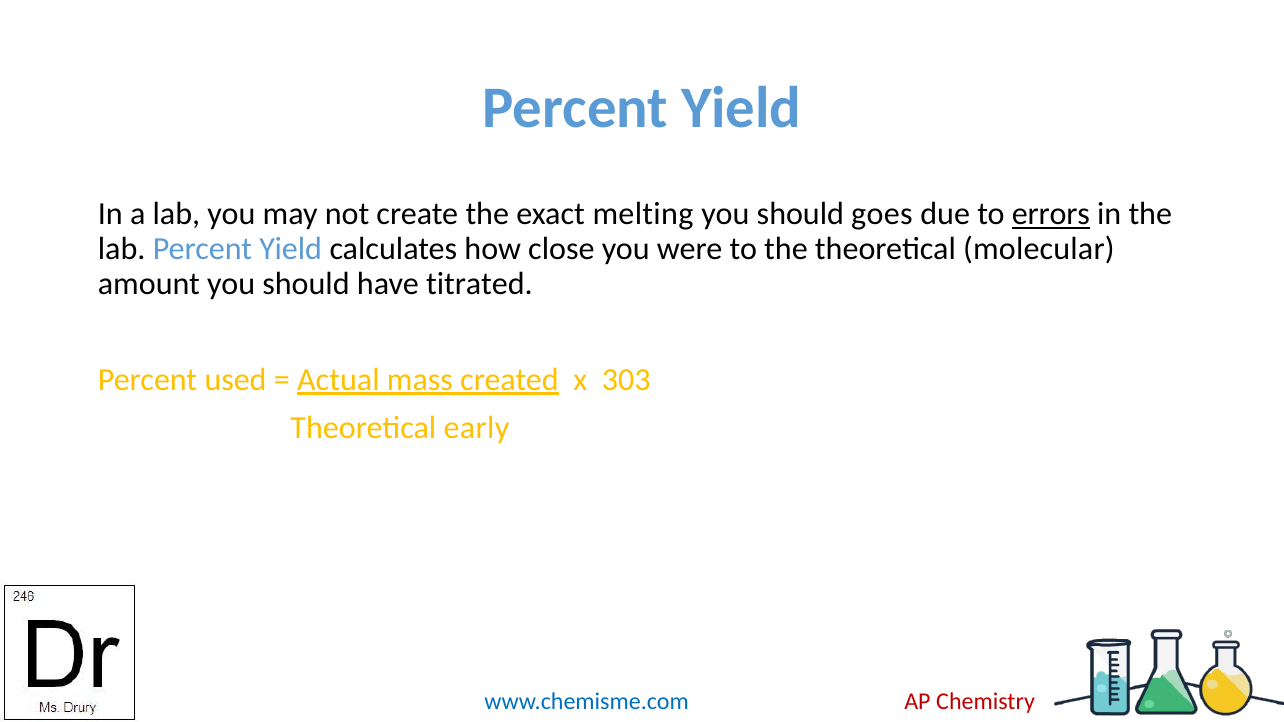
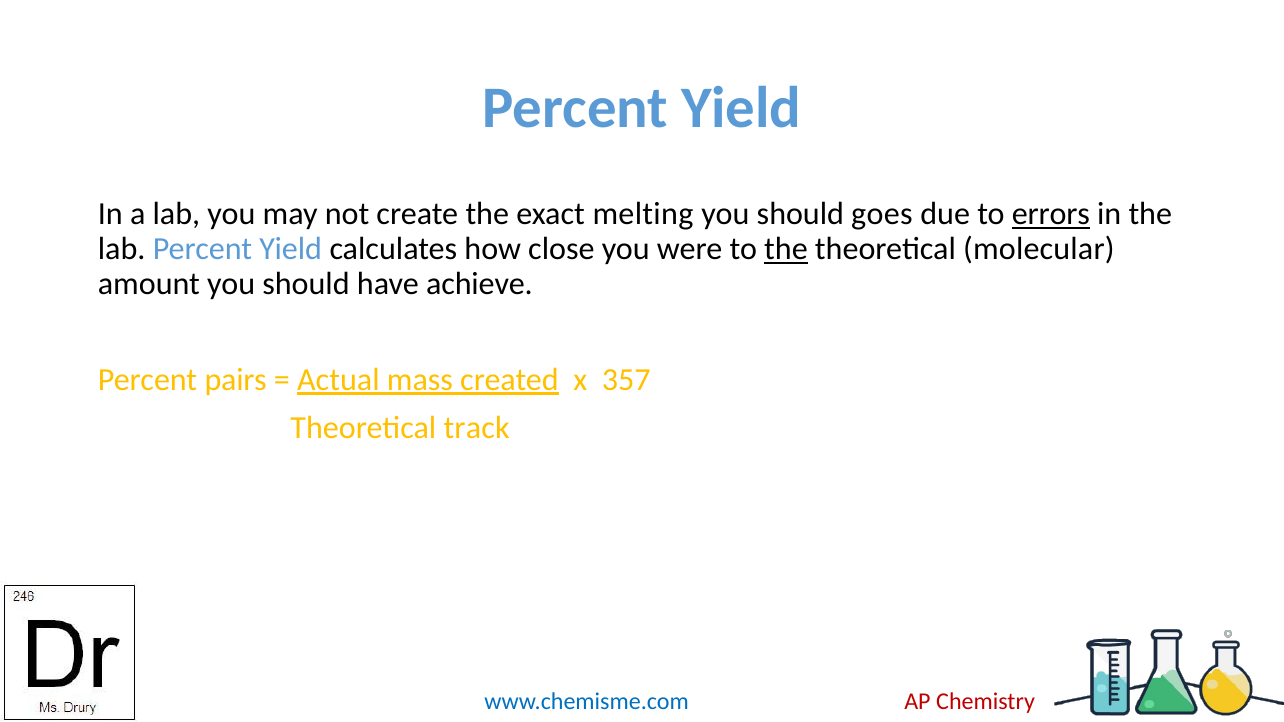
the underline: none -> present (786, 249)
titrated: titrated -> achieve (479, 284)
used: used -> pairs (236, 380)
303: 303 -> 357 (626, 380)
early: early -> track (477, 428)
